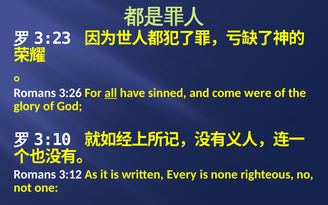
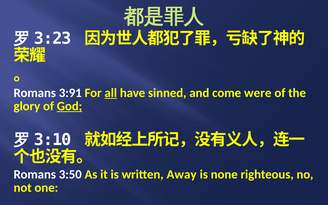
3:26: 3:26 -> 3:91 (70, 93)
God underline: none -> present (69, 106)
3:12: 3:12 -> 3:50 (70, 174)
Every: Every -> Away (182, 174)
